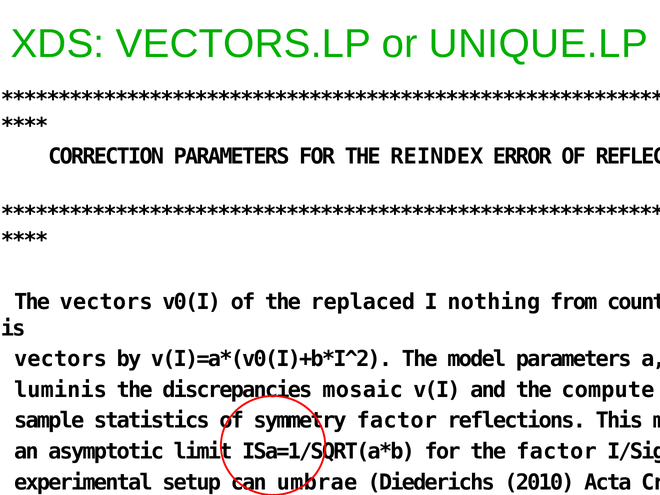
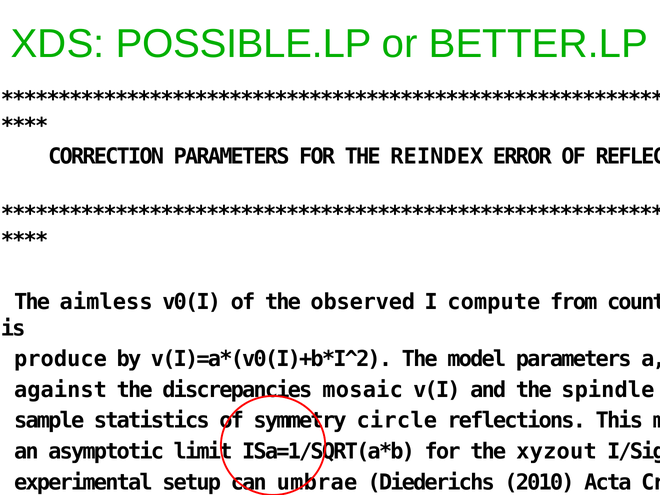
VECTORS.LP: VECTORS.LP -> POSSIBLE.LP (244, 44)
UNIQUE.LP: UNIQUE.LP -> BETTER.LP (538, 44)
The vectors: vectors -> aimless (106, 302)
replaced: replaced -> observed (363, 302)
nothing: nothing -> compute (494, 302)
vectors: vectors -> produce (61, 359)
luminis: luminis -> against (61, 390)
compute: compute -> spindle (608, 390)
symmetry factor: factor -> circle (397, 421)
the factor: factor -> xyzout (557, 451)
